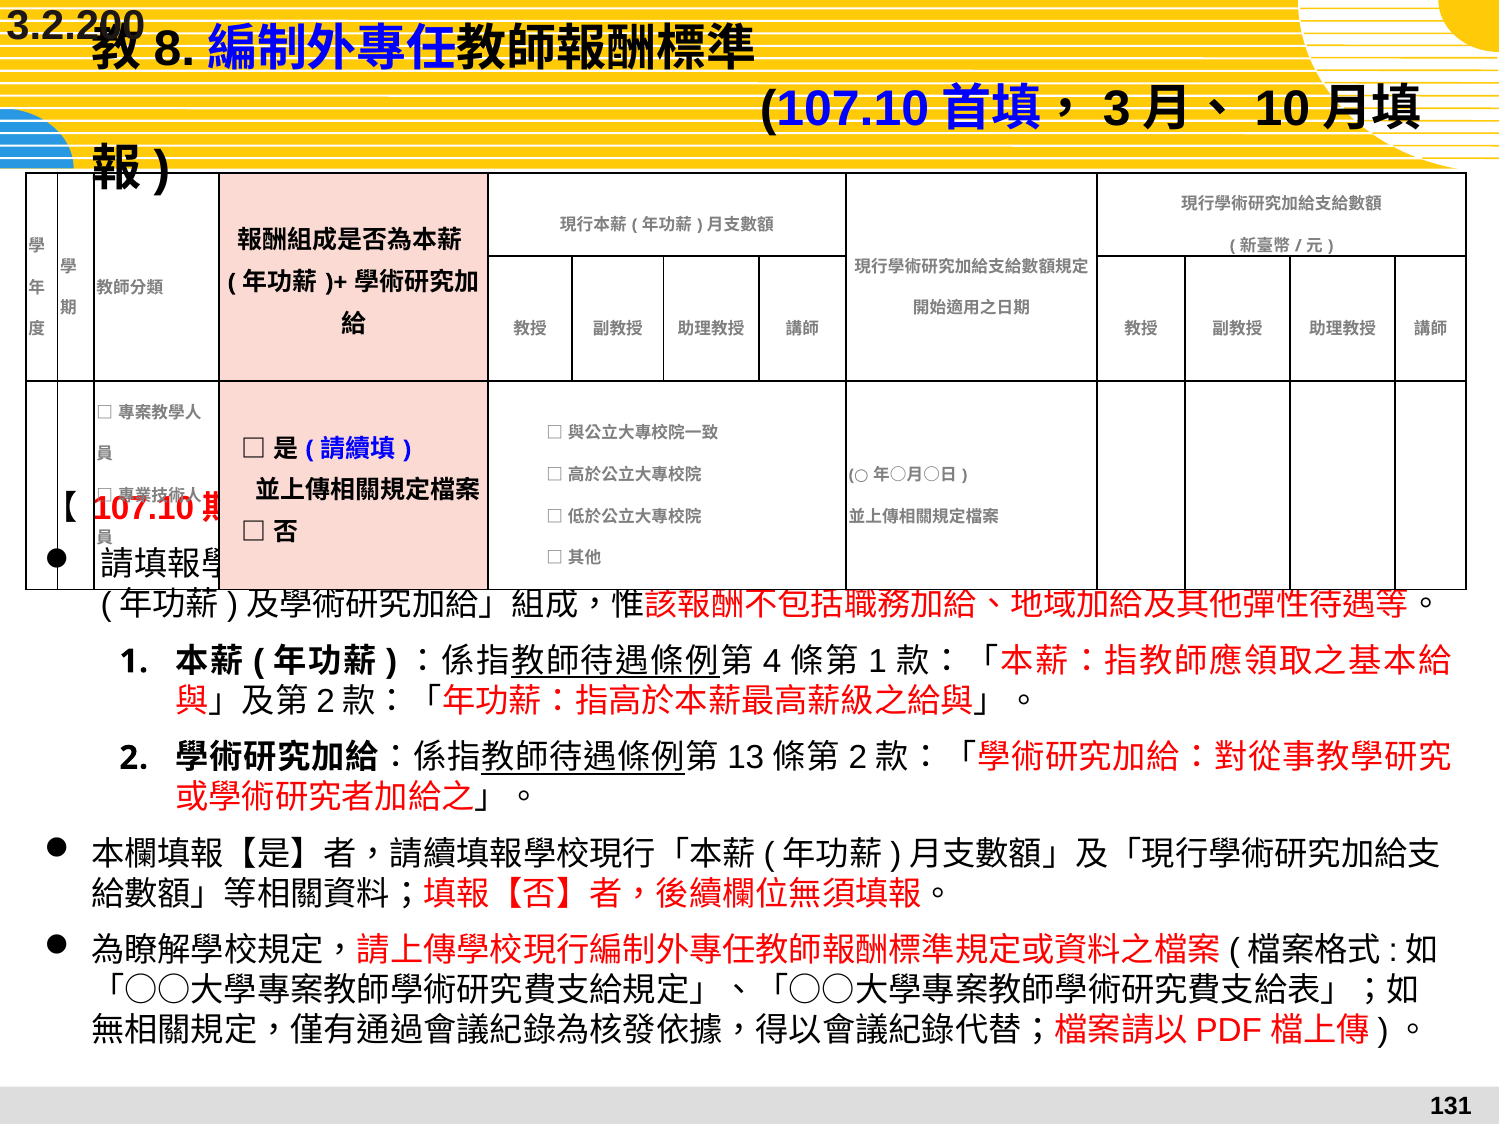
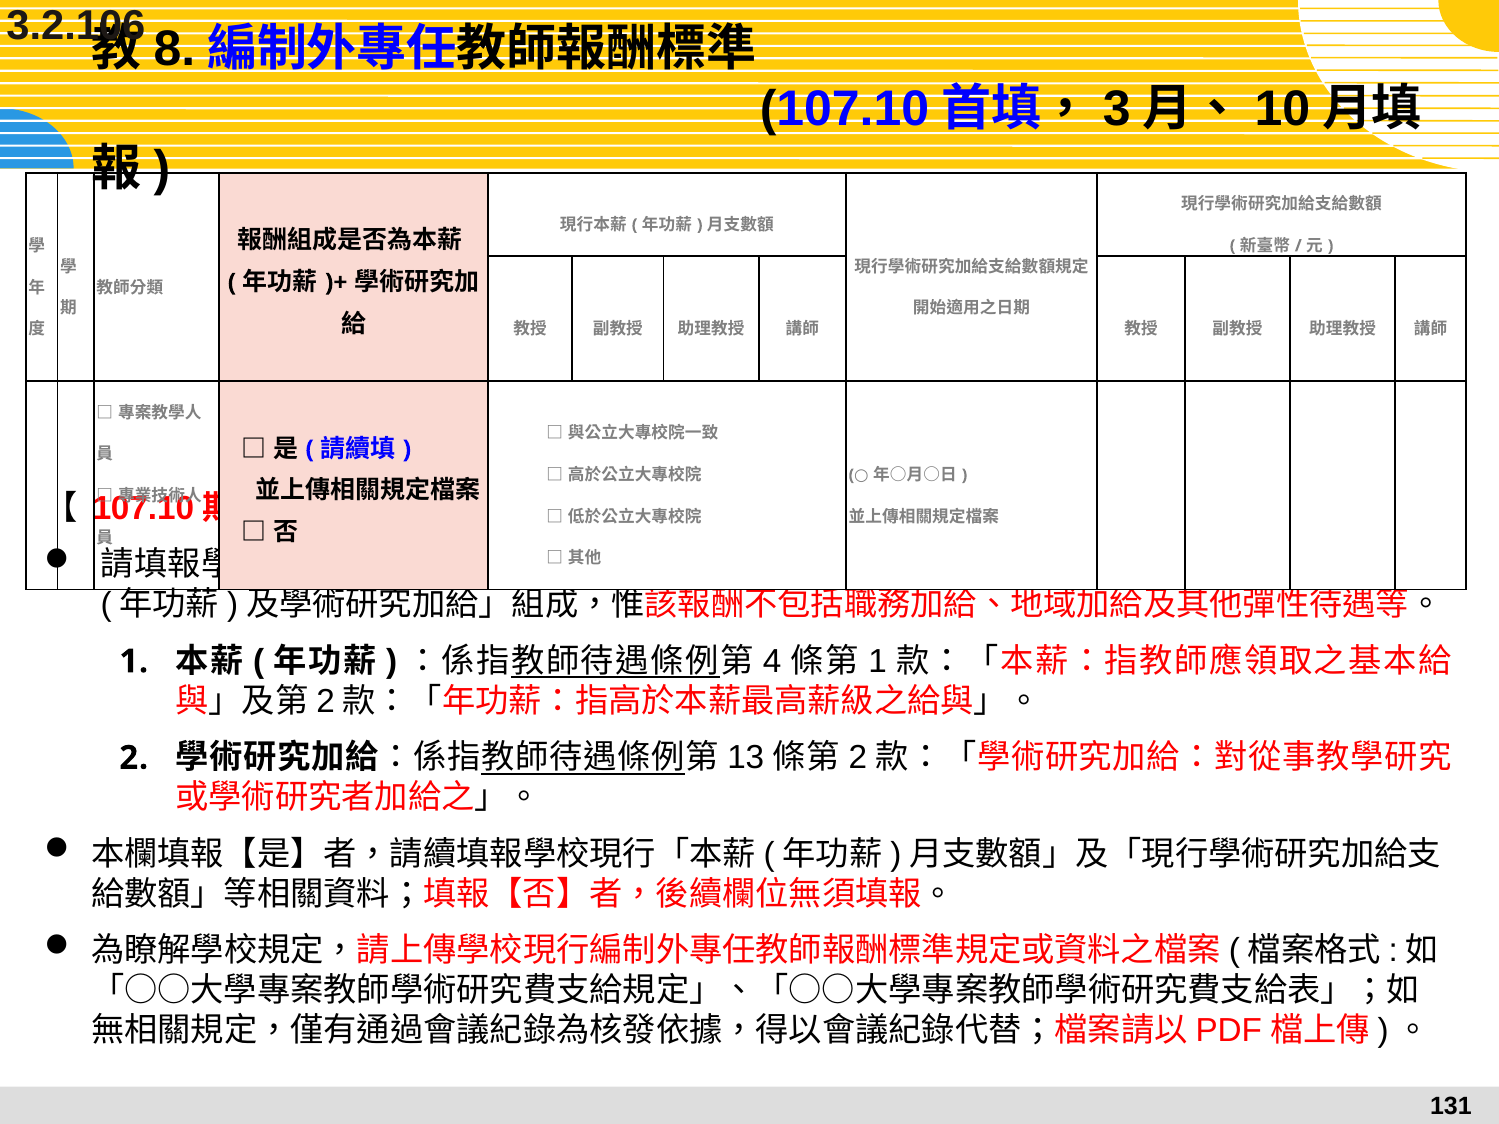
3.2.200: 3.2.200 -> 3.2.106 (76, 25)
